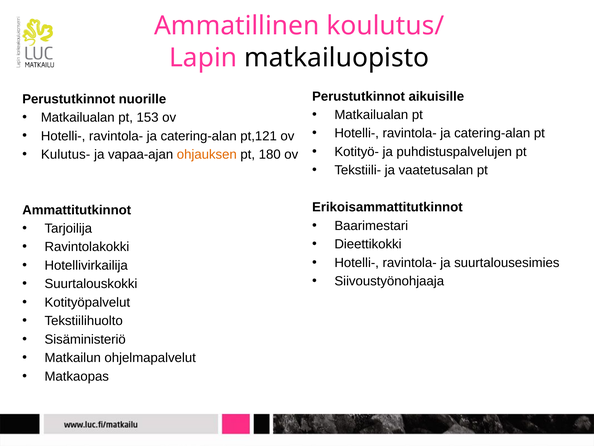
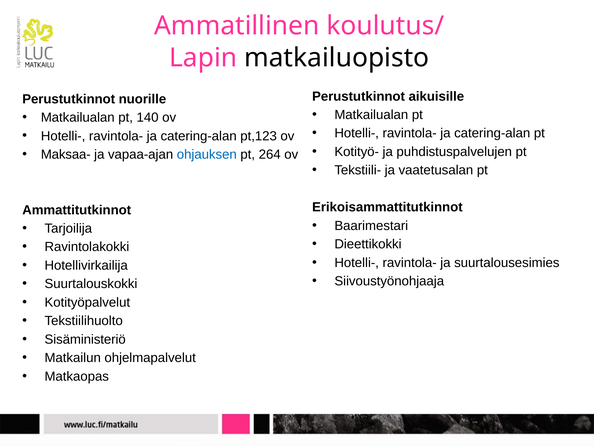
153: 153 -> 140 (148, 117)
pt,121: pt,121 -> pt,123 (259, 136)
Kulutus-: Kulutus- -> Maksaa- (66, 154)
ohjauksen colour: orange -> blue (207, 154)
180: 180 -> 264 (270, 154)
